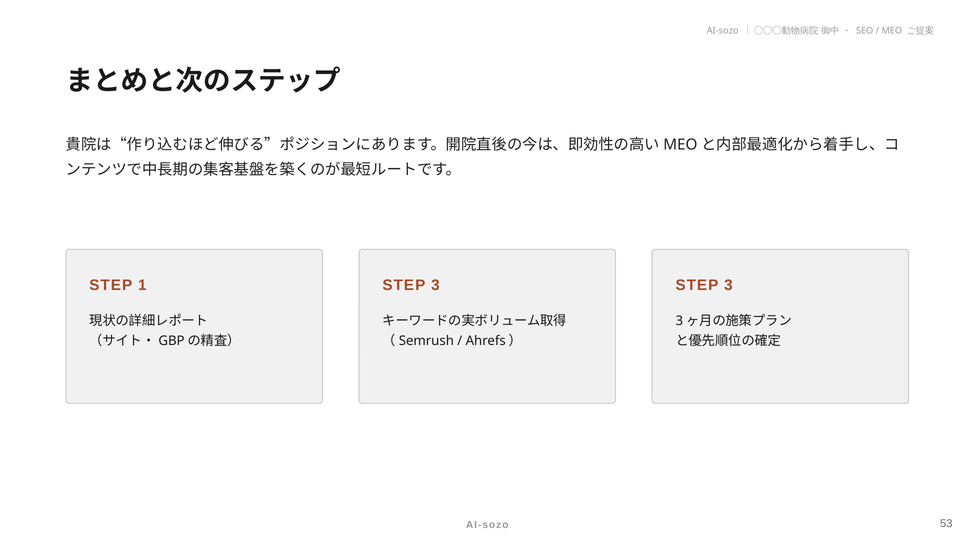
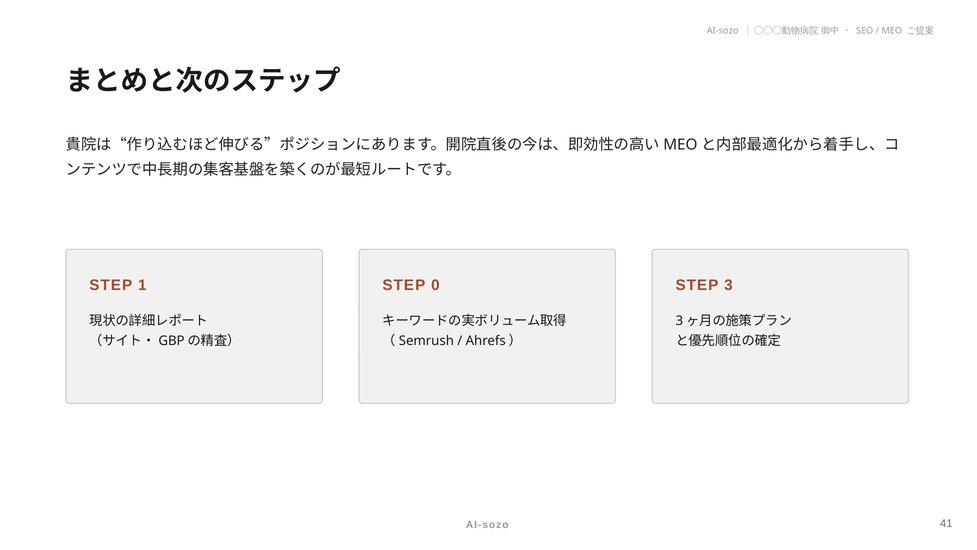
3: 3 -> 0 (435, 285)
53: 53 -> 41 (946, 523)
